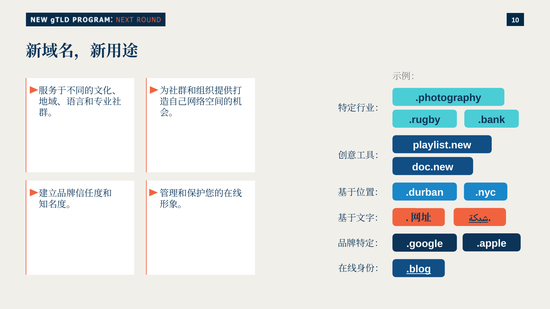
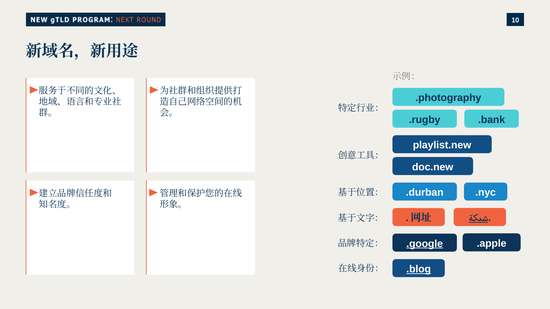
.google underline: none -> present (425, 244)
